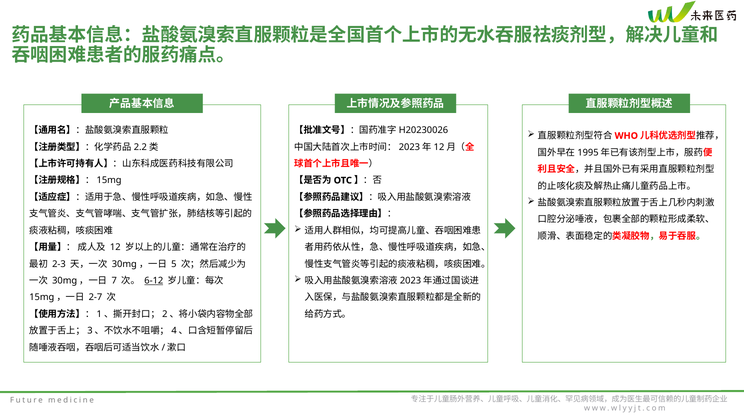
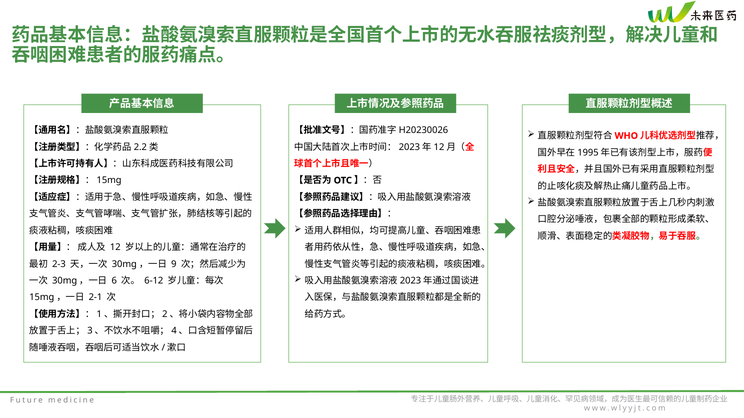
5: 5 -> 9 (174, 264)
7: 7 -> 6 (114, 281)
6-12 underline: present -> none (154, 281)
2-7: 2-7 -> 2-1 (95, 298)
